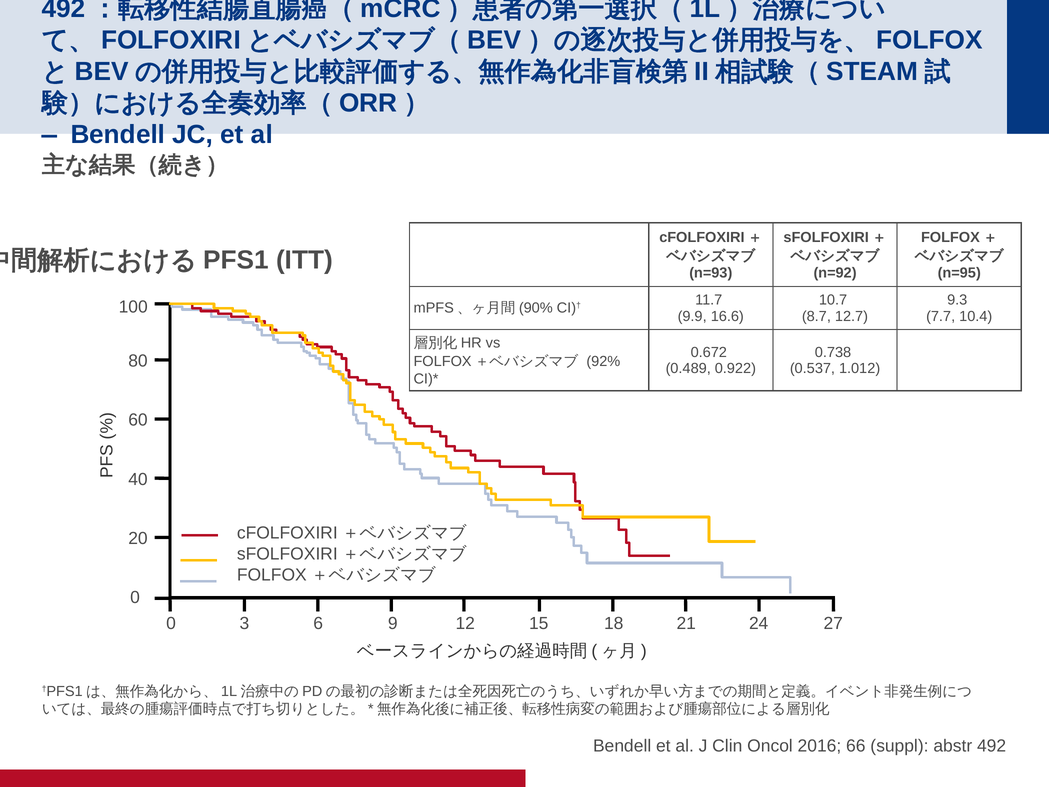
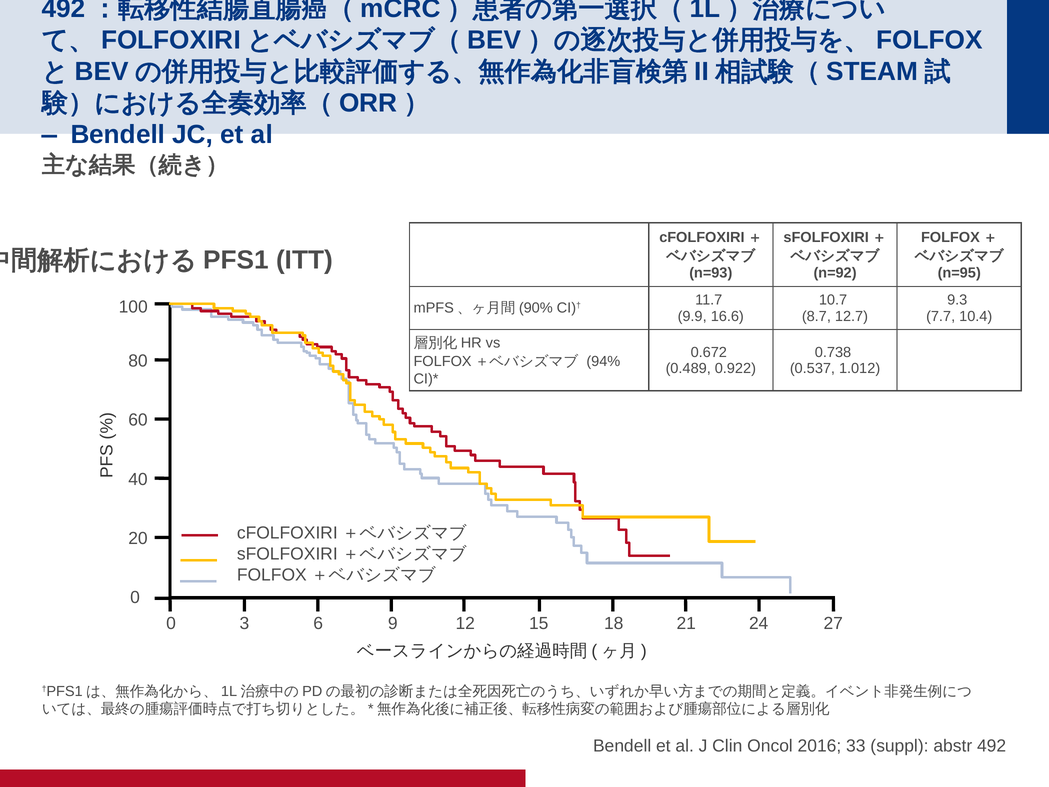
92%: 92% -> 94% (603, 361)
66: 66 -> 33 (856, 746)
